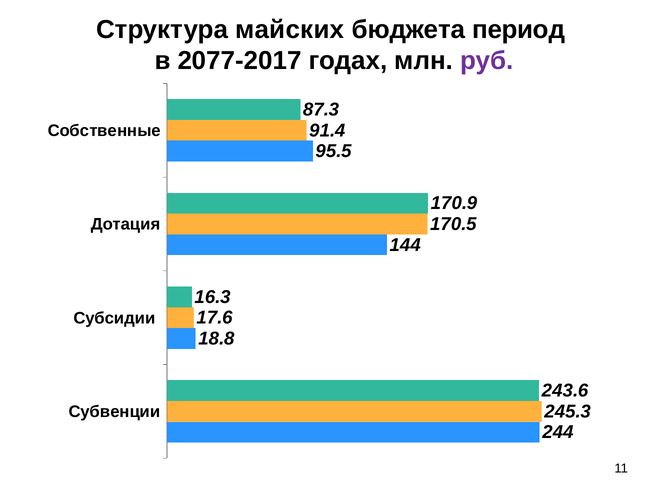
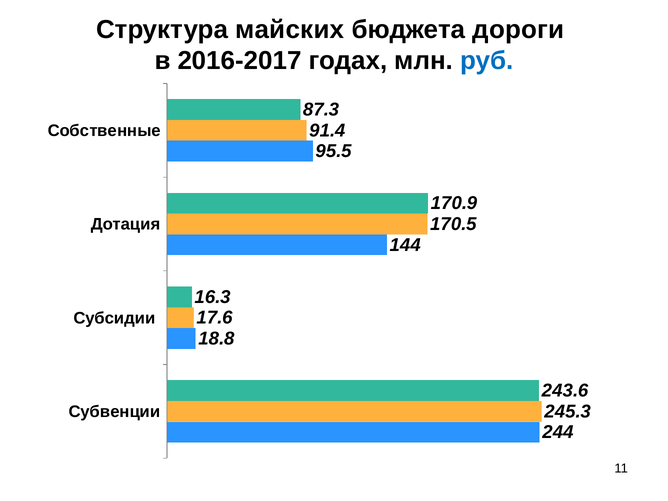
период: период -> дороги (518, 30)
2077-2017: 2077-2017 -> 2016-2017 (240, 61)
руб colour: purple -> blue (487, 61)
